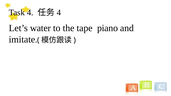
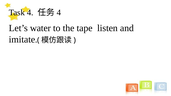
piano: piano -> listen (107, 28)
